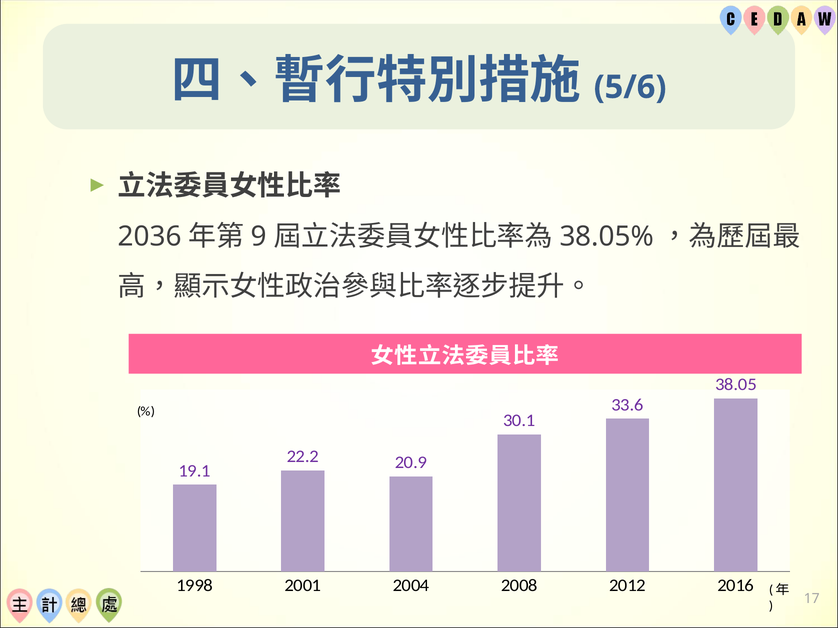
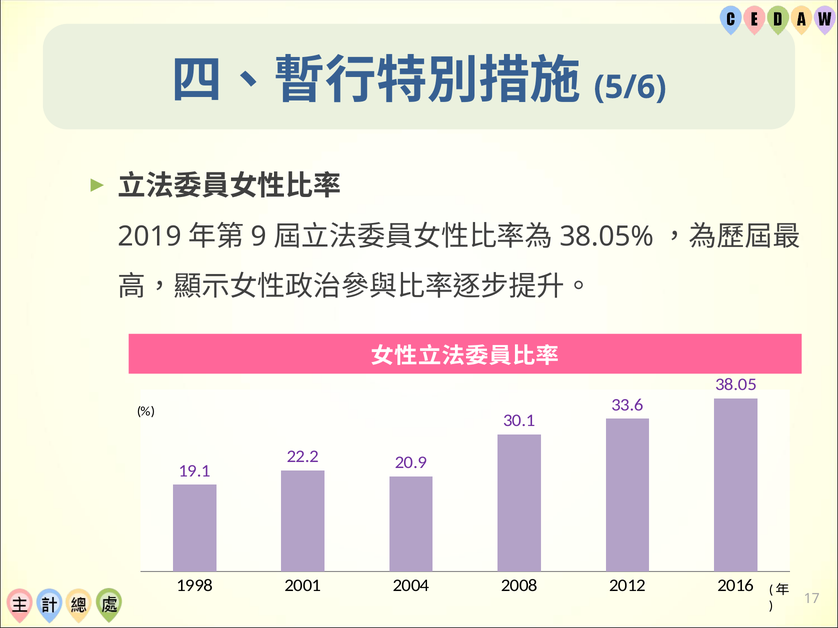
2036: 2036 -> 2019 (150, 237)
